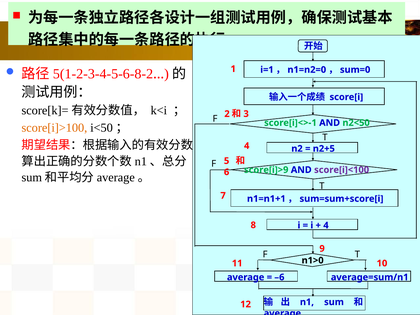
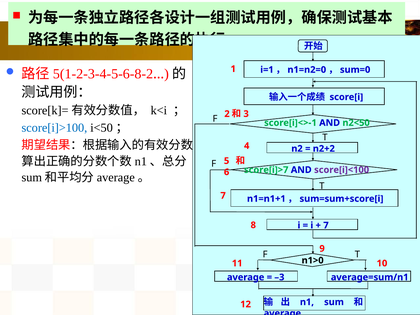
score[i]>100 colour: orange -> blue (54, 128)
n2+5: n2+5 -> n2+2 (324, 149)
score[i]>9: score[i]>9 -> score[i]>7 (266, 170)
4: 4 -> 7 (326, 225)
–6: –6 -> –3 (279, 277)
